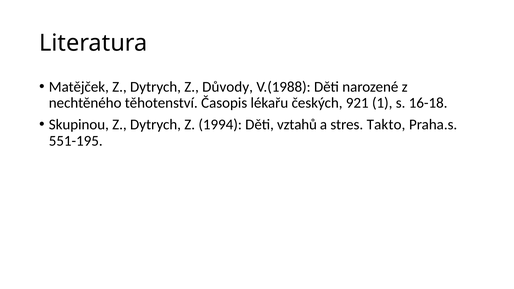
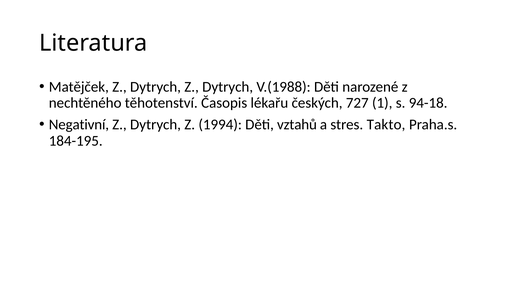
Dytrych Z Důvody: Důvody -> Dytrych (228, 87)
921: 921 -> 727 (357, 103)
16-18: 16-18 -> 94-18 (428, 103)
Skupinou: Skupinou -> Negativní (79, 125)
551-195: 551-195 -> 184-195 (76, 141)
